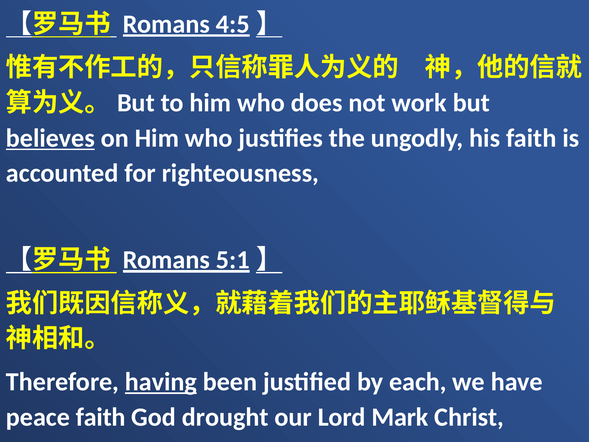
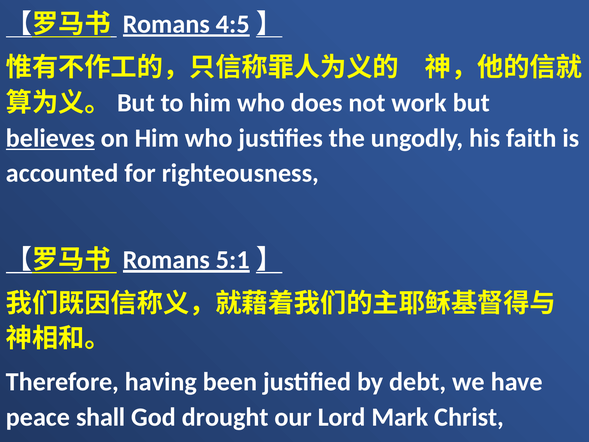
having underline: present -> none (161, 382)
each: each -> debt (418, 382)
peace faith: faith -> shall (101, 417)
